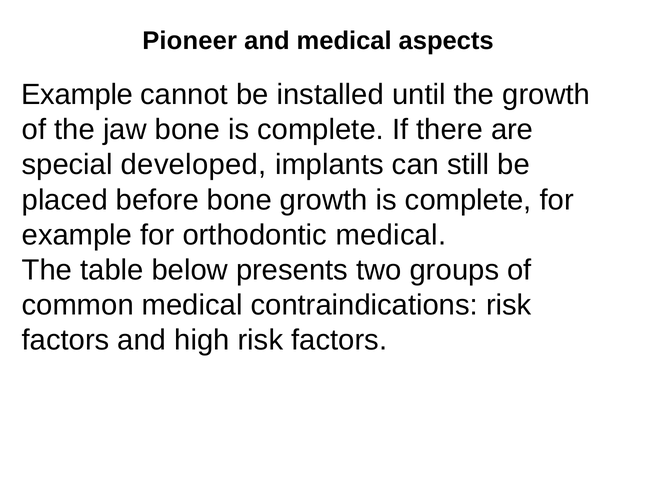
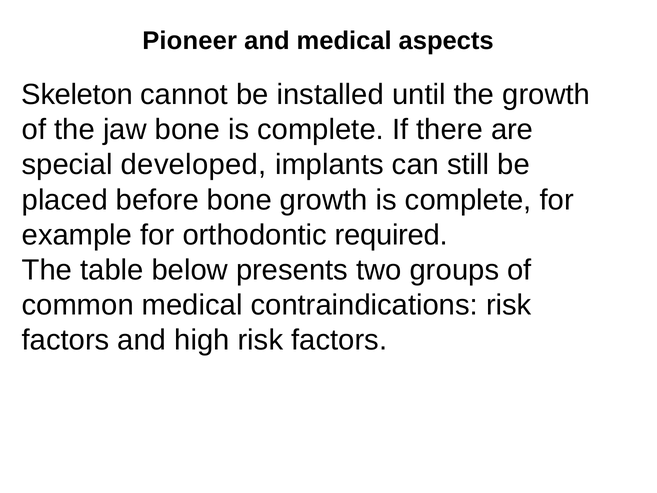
Example: Example -> Skeleton (77, 95)
orthodontic medical: medical -> required (391, 235)
